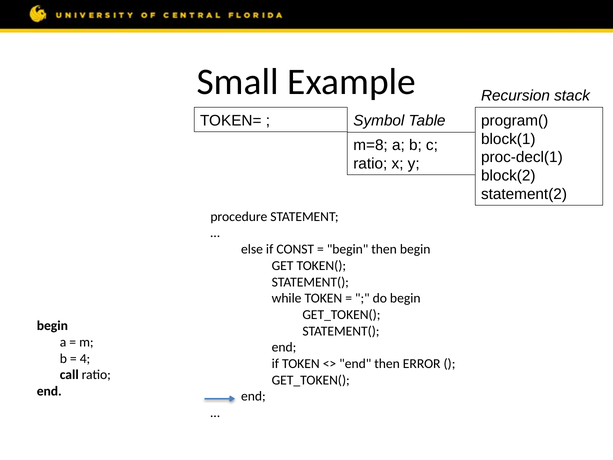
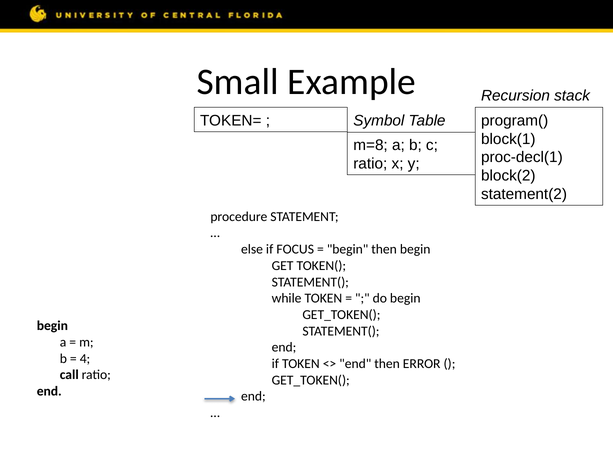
if CONST: CONST -> FOCUS (295, 249)
